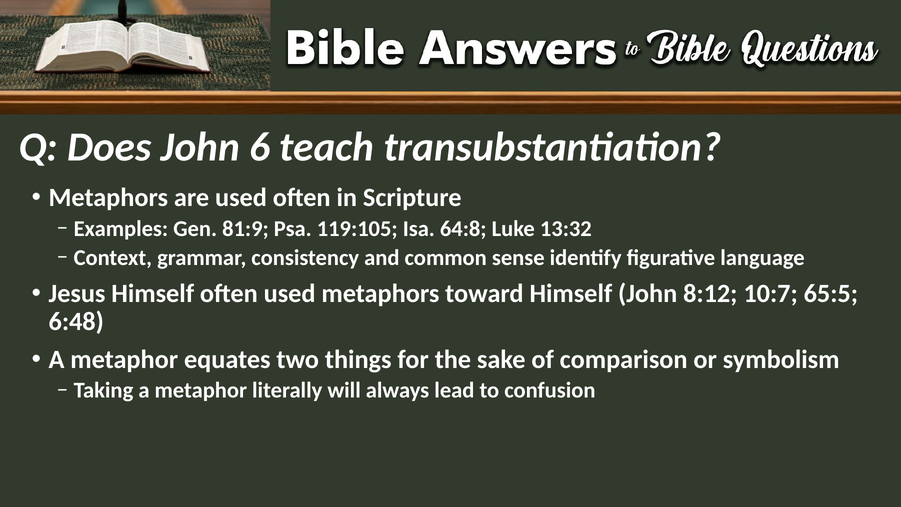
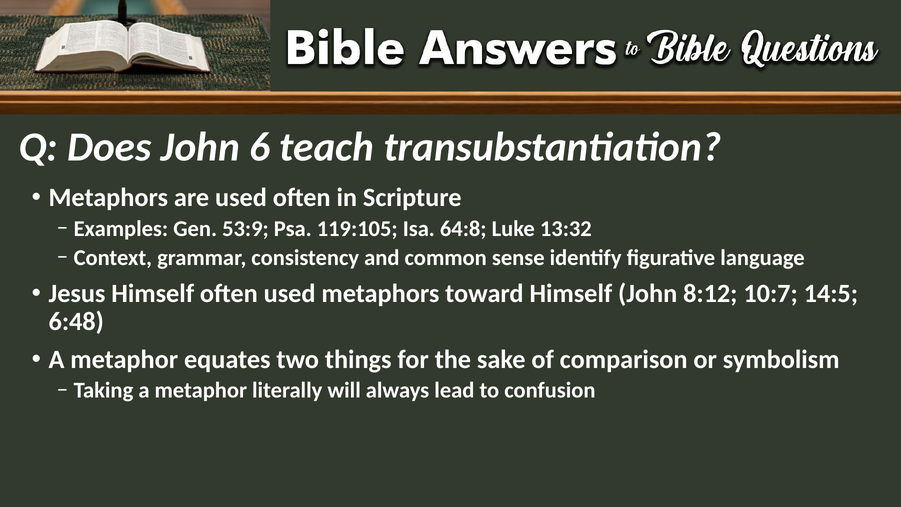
81:9: 81:9 -> 53:9 (245, 229)
65:5: 65:5 -> 14:5 (831, 293)
